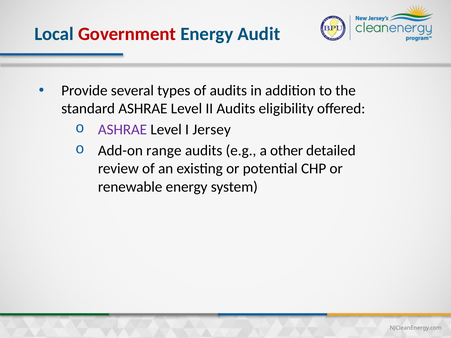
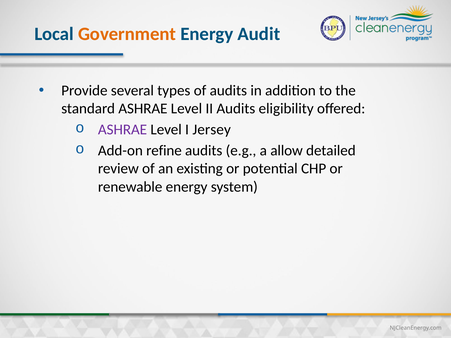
Government colour: red -> orange (127, 34)
range: range -> refine (164, 151)
other: other -> allow (287, 151)
